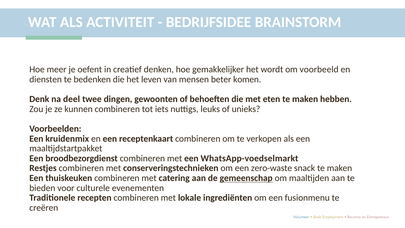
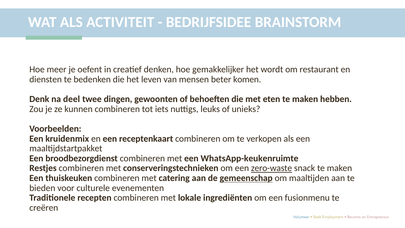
voorbeeld: voorbeeld -> restaurant (319, 69)
WhatsApp-voedselmarkt: WhatsApp-voedselmarkt -> WhatsApp-keukenruimte (250, 158)
zero-waste underline: none -> present (272, 168)
